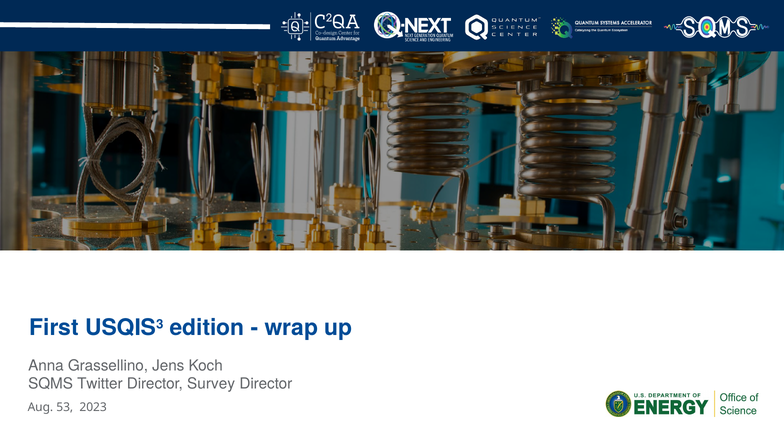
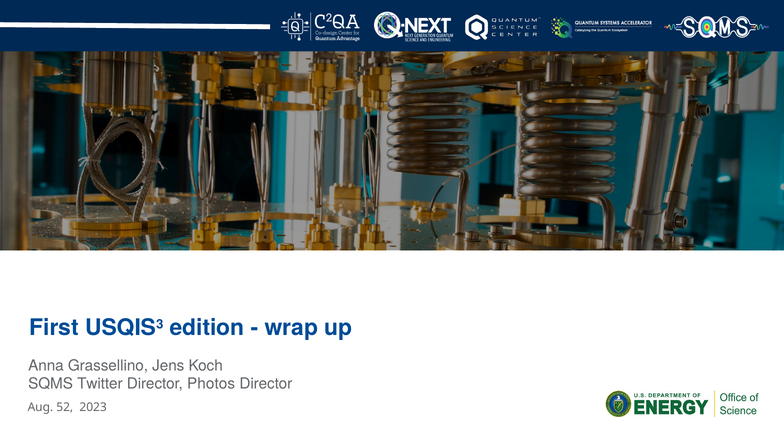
Survey: Survey -> Photos (211, 384)
53: 53 -> 52 (65, 407)
